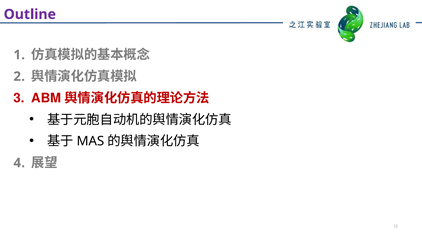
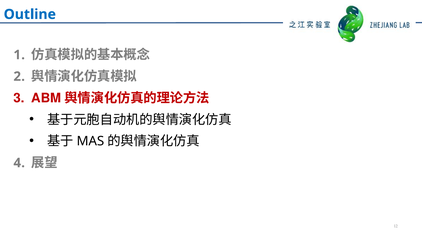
Outline colour: purple -> blue (30, 14)
